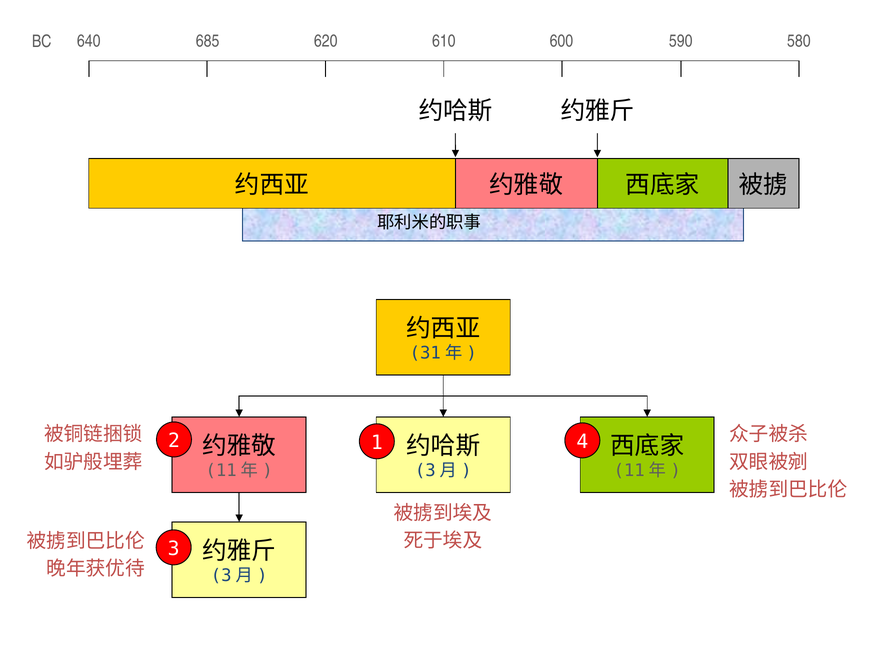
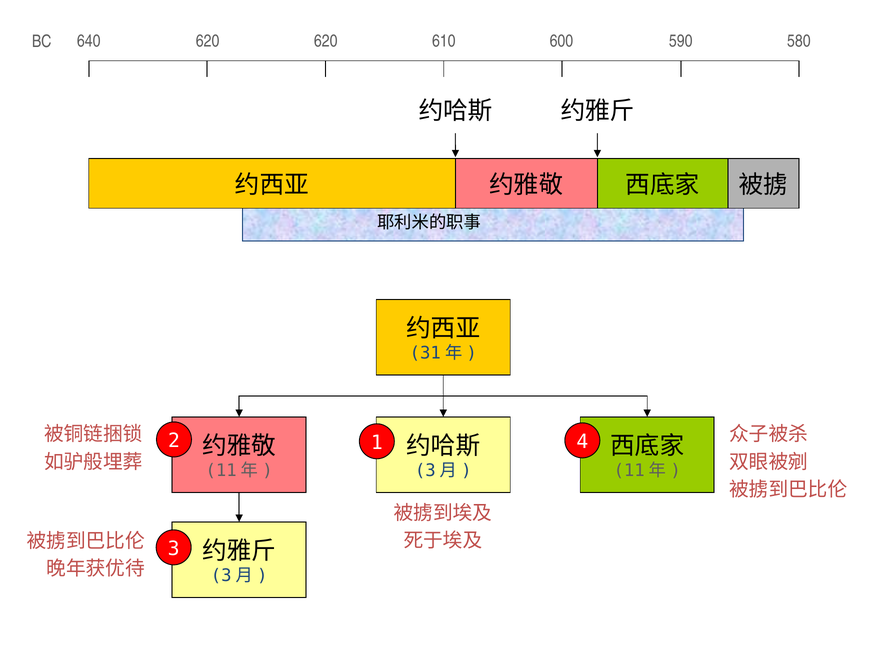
640 685: 685 -> 620 (208, 41)
